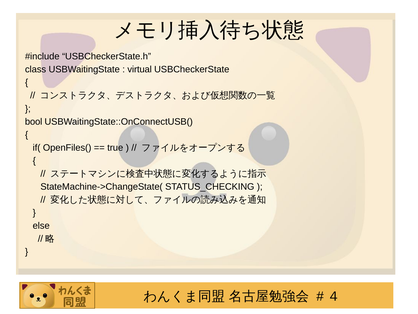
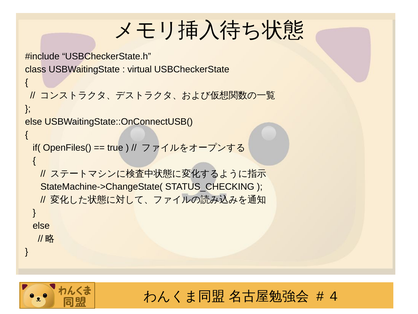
bool: bool -> else (34, 121)
